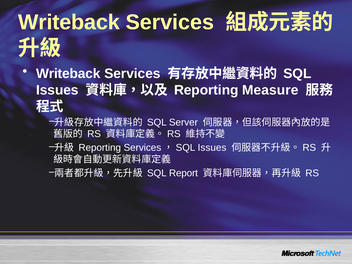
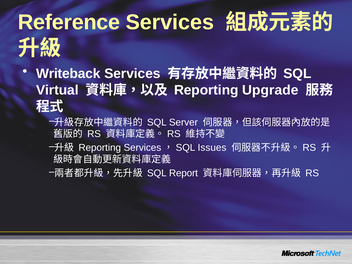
Writeback: Writeback -> Reference (69, 22)
Issues: Issues -> Virtual (57, 90)
Measure: Measure -> Upgrade (270, 90)
